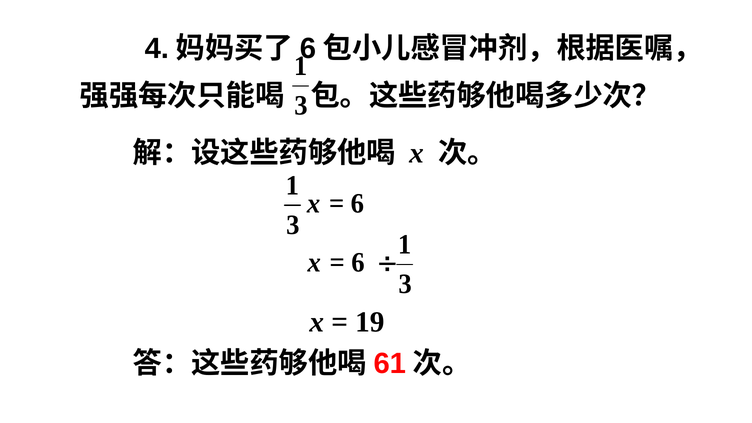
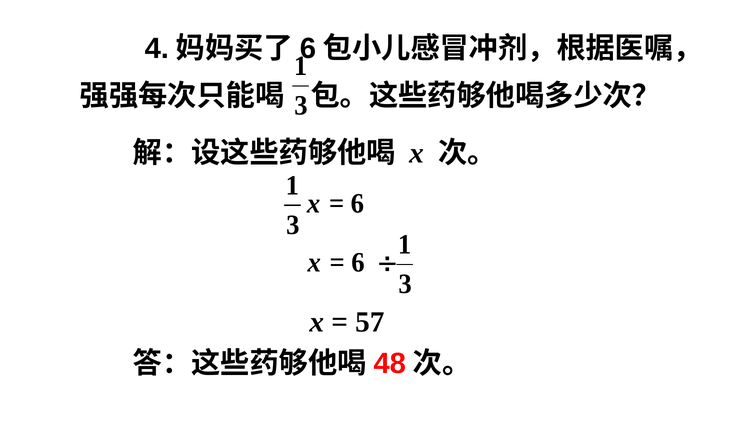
19: 19 -> 57 (370, 322)
61: 61 -> 48 (390, 364)
